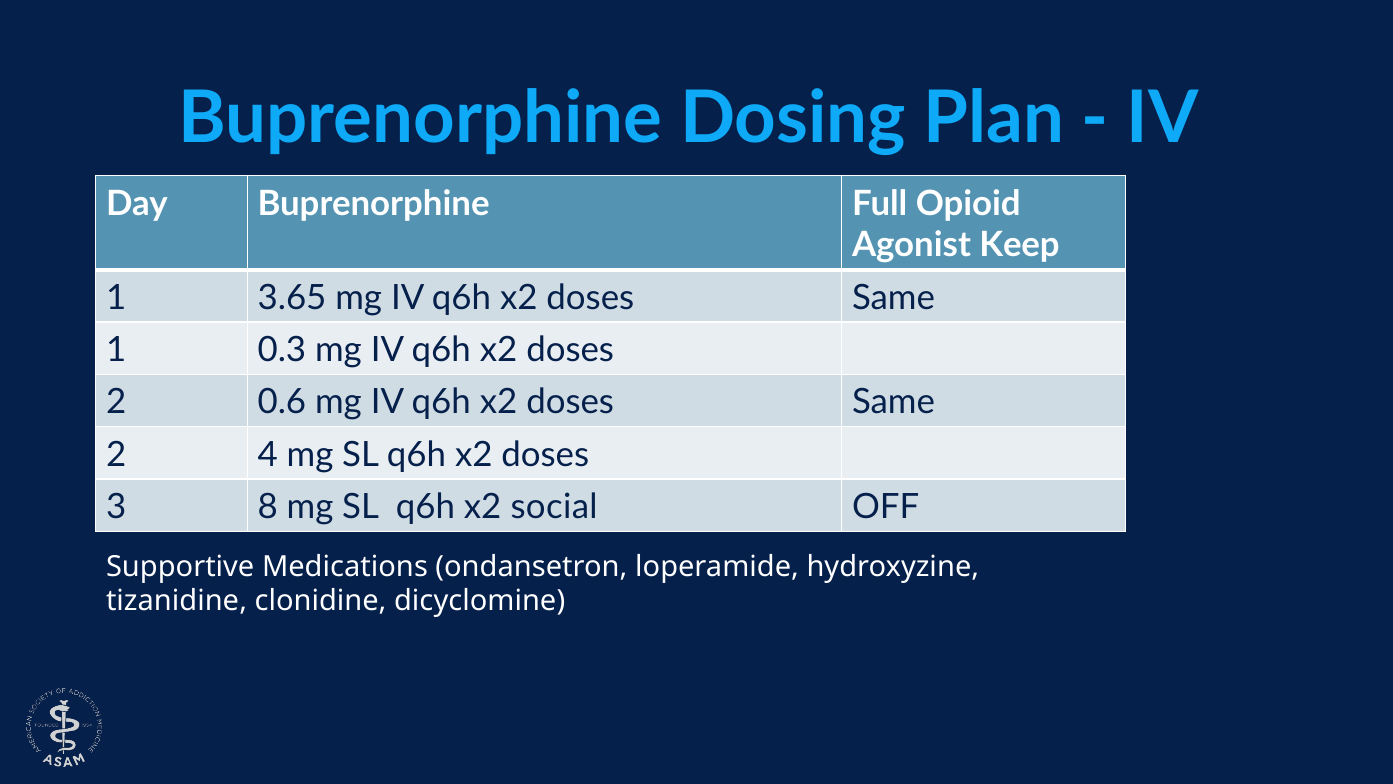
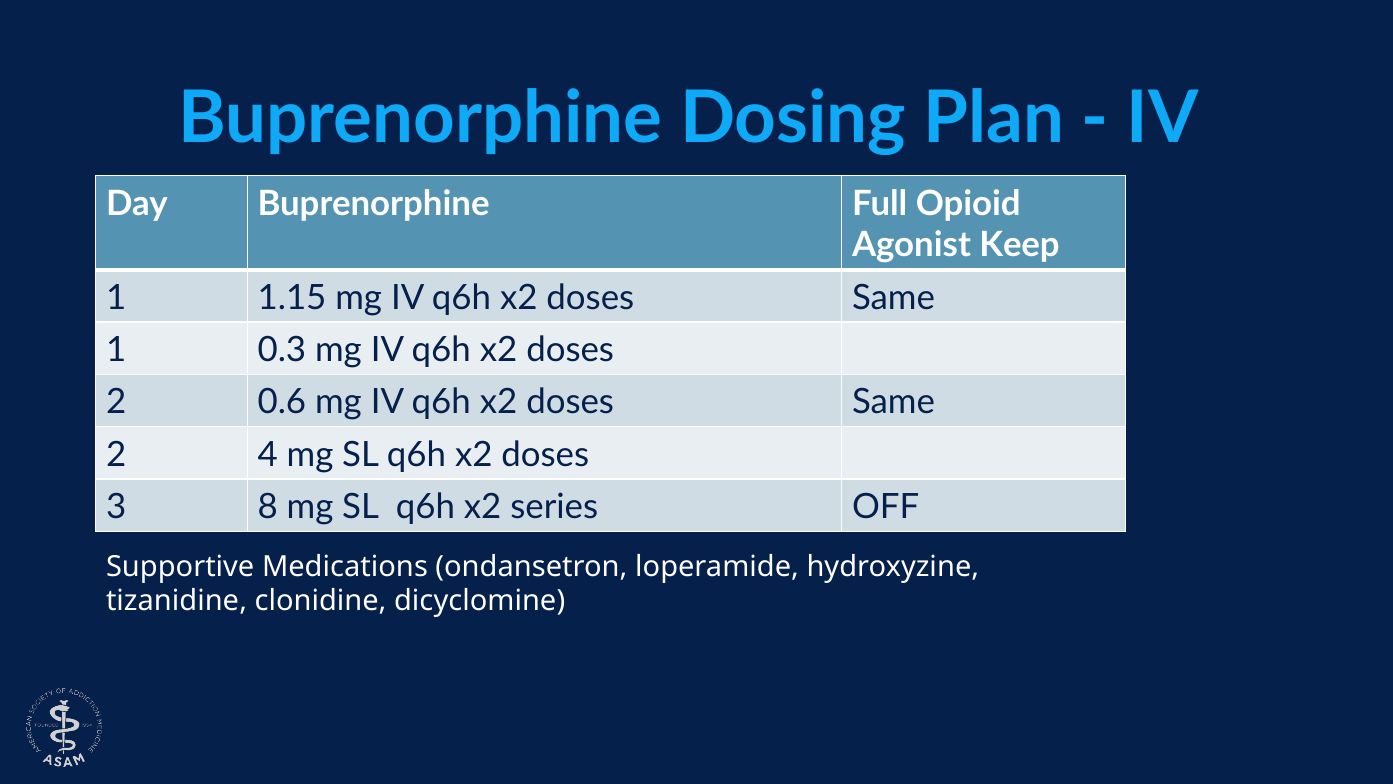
3.65: 3.65 -> 1.15 (292, 298)
social: social -> series (554, 507)
